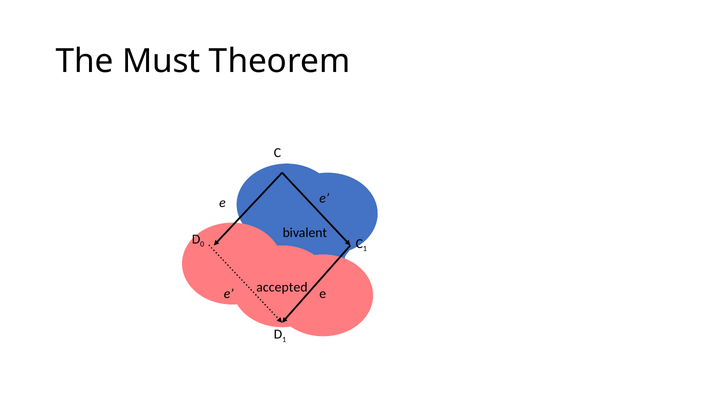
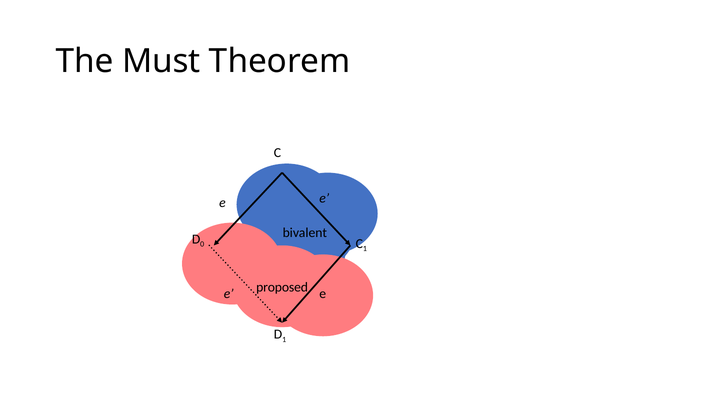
accepted: accepted -> proposed (282, 288)
